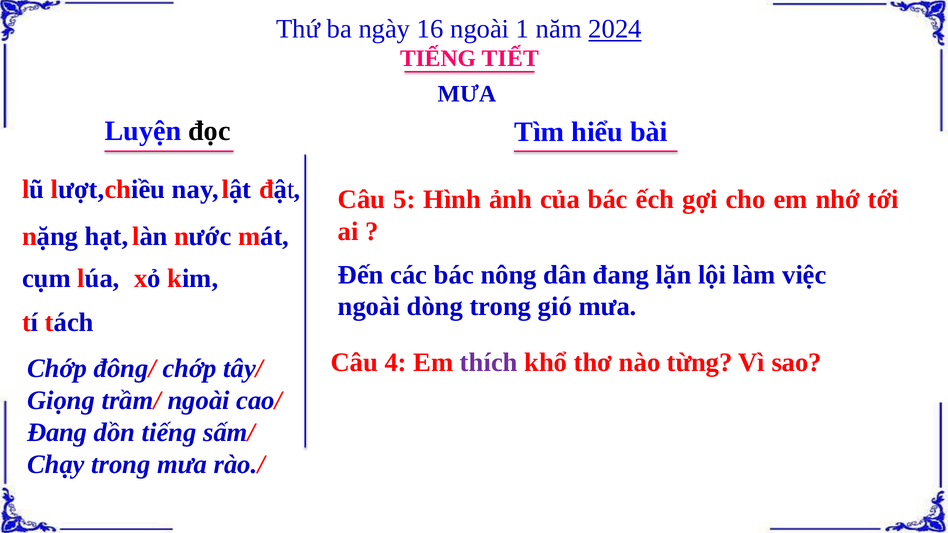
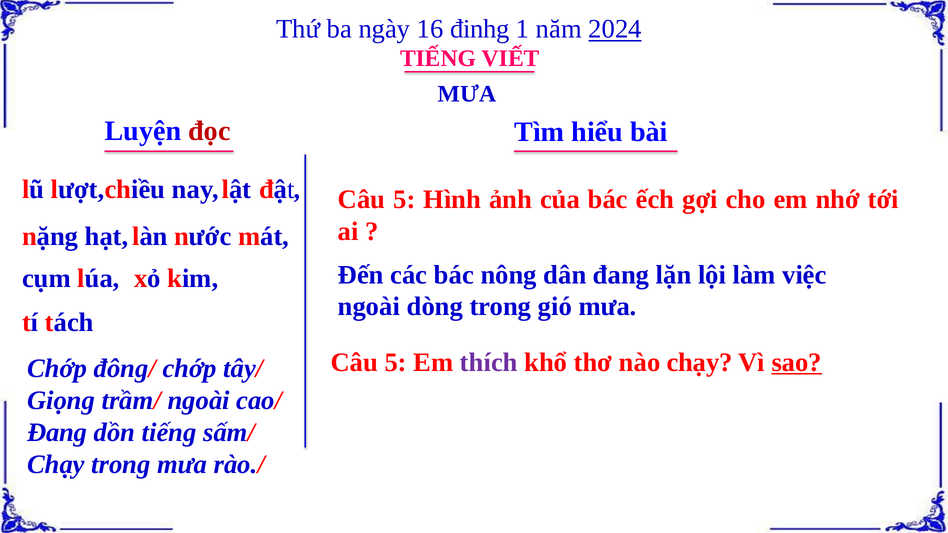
16 ngoài: ngoài -> đinhg (480, 29)
TIẾT: TIẾT -> VIẾT (511, 58)
đọc colour: black -> red (209, 131)
4: 4 -> 5 (396, 362)
nào từng: từng -> chạy (700, 362)
sao underline: none -> present (797, 362)
